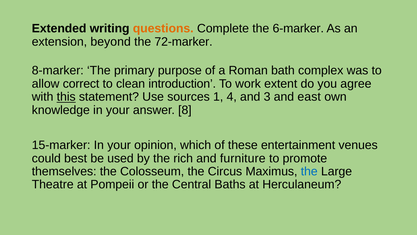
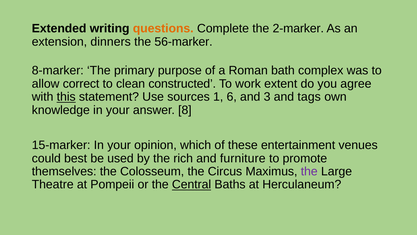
6-marker: 6-marker -> 2-marker (298, 29)
beyond: beyond -> dinners (111, 42)
72-marker: 72-marker -> 56-marker (184, 42)
introduction: introduction -> constructed (182, 84)
4: 4 -> 6 (232, 97)
east: east -> tags (309, 97)
the colour: blue -> purple (309, 171)
Central underline: none -> present (192, 184)
